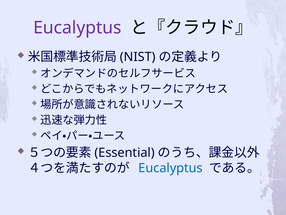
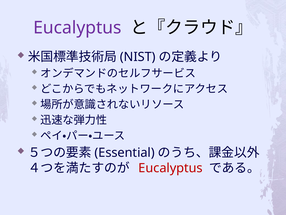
Eucalyptus colour: blue -> red (171, 168)
